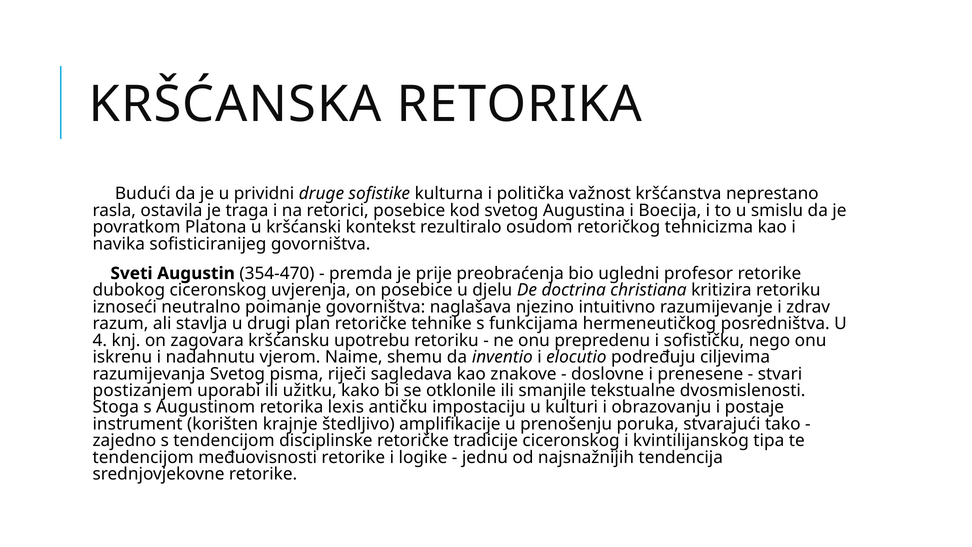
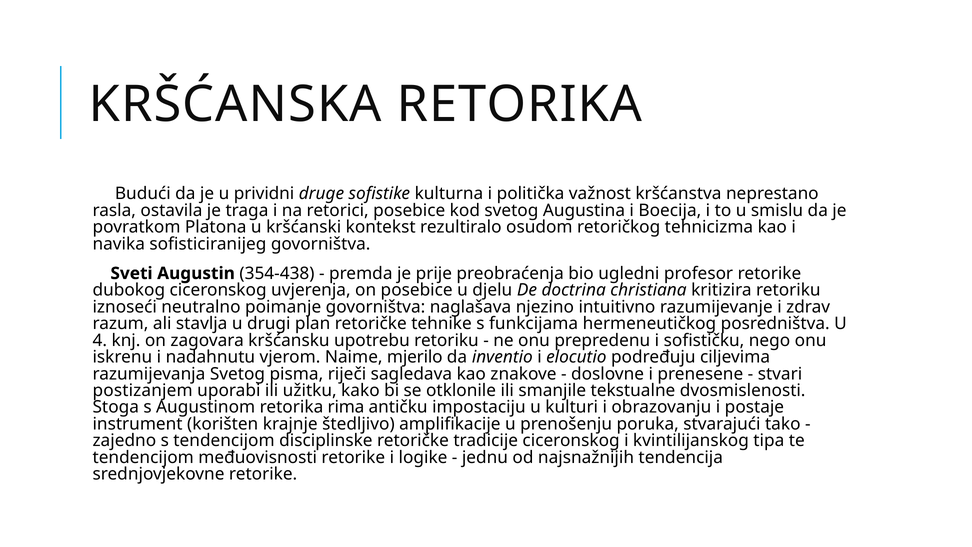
354-470: 354-470 -> 354-438 (277, 273)
shemu: shemu -> mjerilo (415, 357)
lexis: lexis -> rima (346, 407)
